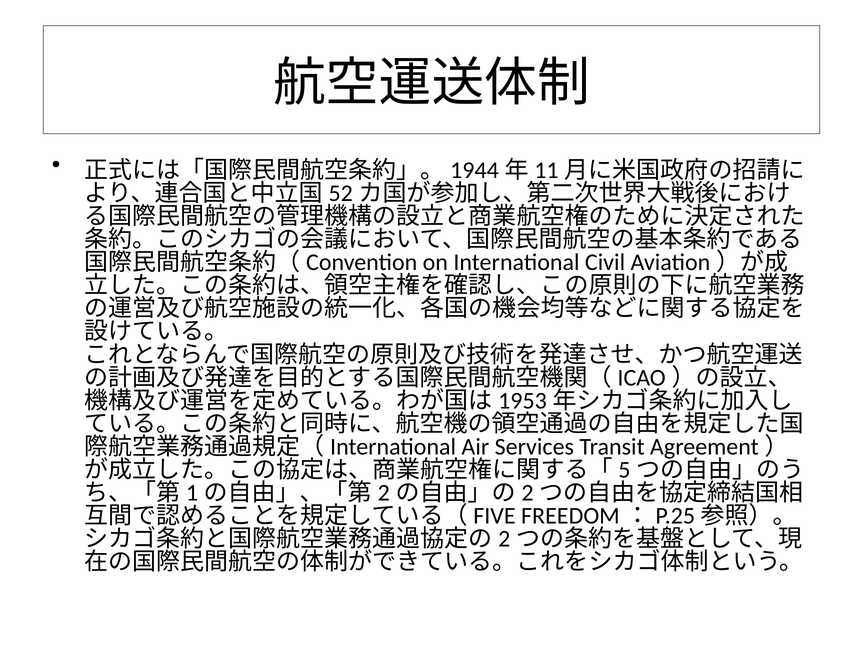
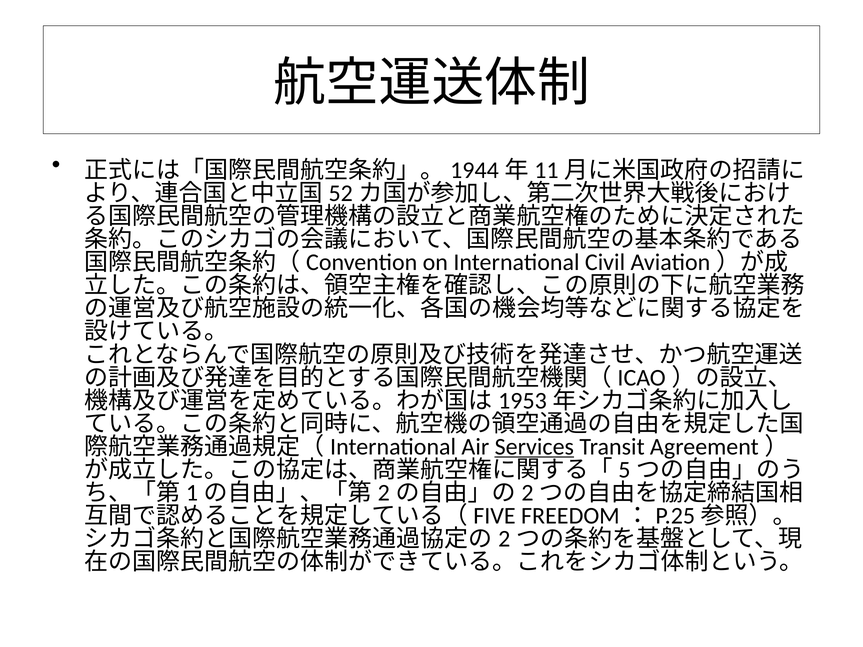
Services underline: none -> present (534, 447)
